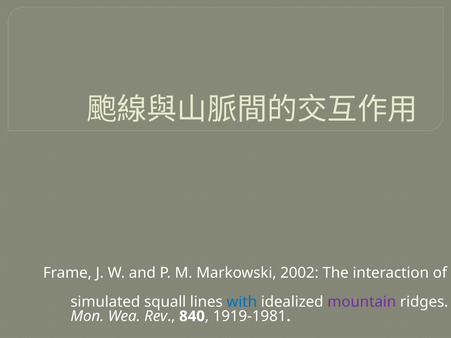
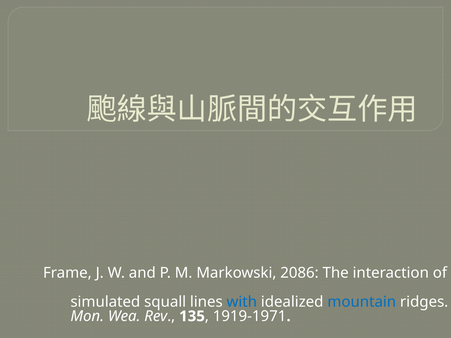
2002: 2002 -> 2086 (299, 273)
mountain colour: purple -> blue (362, 302)
840: 840 -> 135 (192, 316)
1919-1981: 1919-1981 -> 1919-1971 (250, 316)
